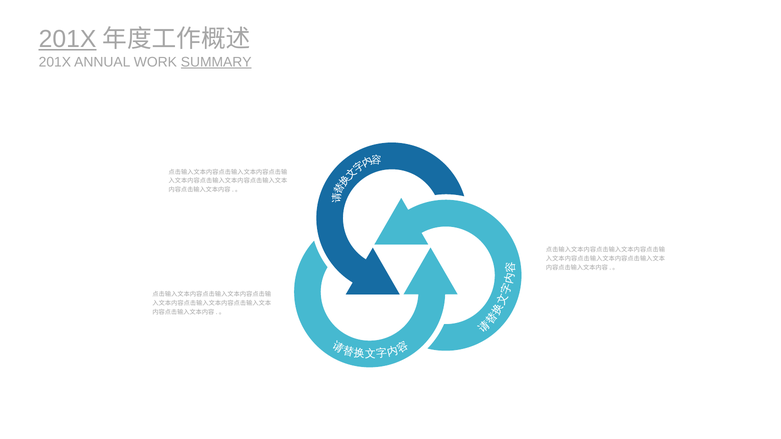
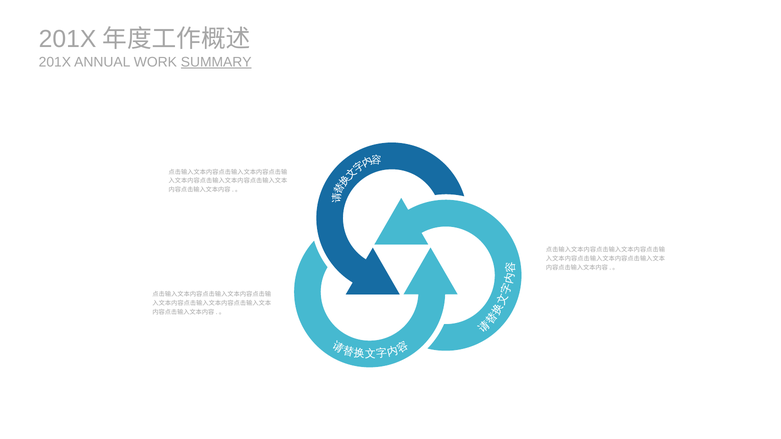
201X underline: present -> none (68, 39)
